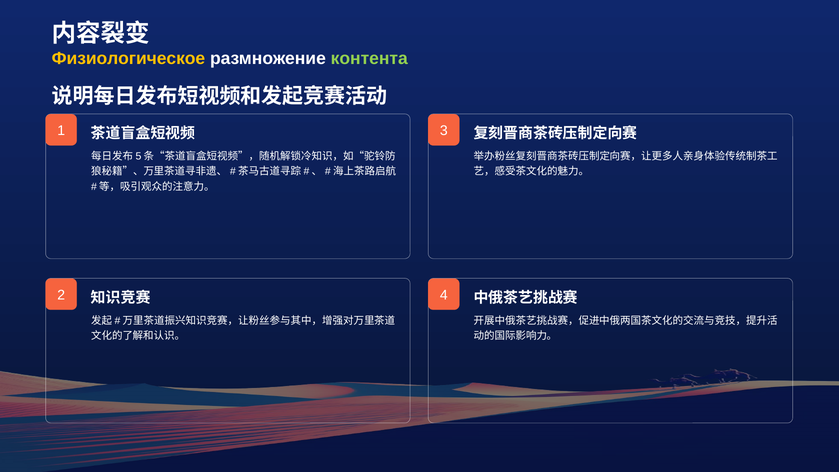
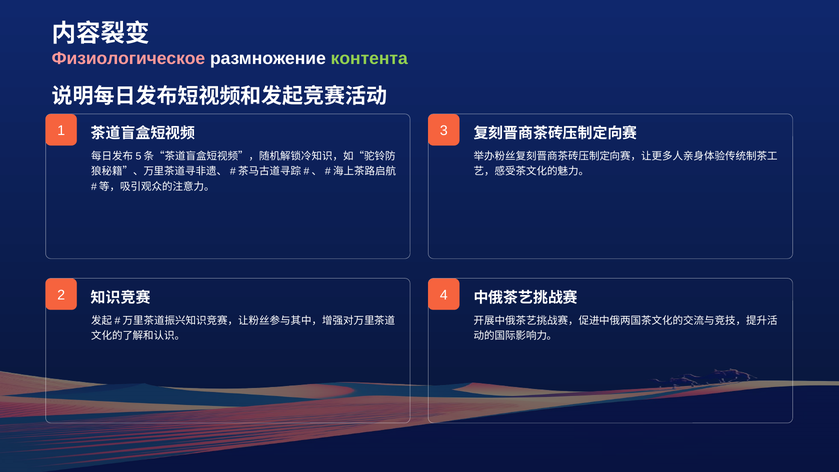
Физиологическое colour: yellow -> pink (128, 58)
